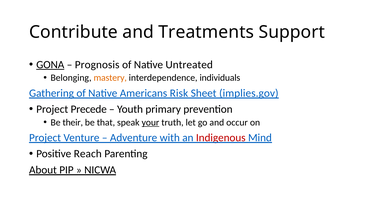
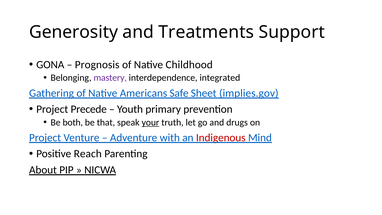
Contribute: Contribute -> Generosity (74, 32)
GONA underline: present -> none (50, 65)
Untreated: Untreated -> Childhood (189, 65)
mastery colour: orange -> purple (110, 78)
individuals: individuals -> integrated (220, 78)
Risk: Risk -> Safe (179, 93)
their: their -> both (73, 122)
occur: occur -> drugs (237, 122)
